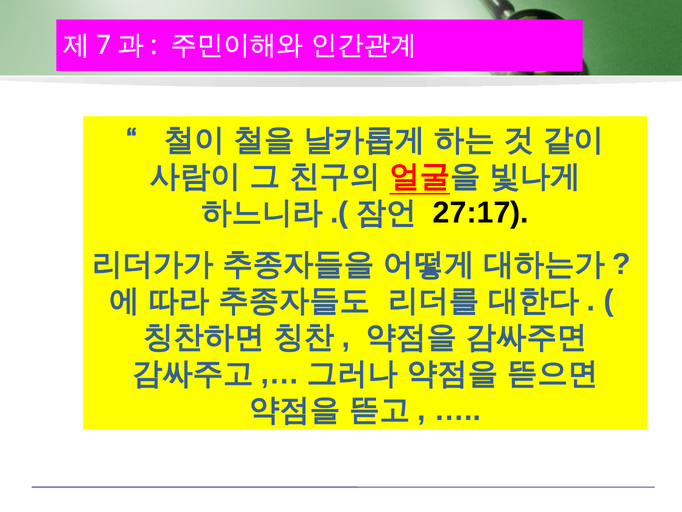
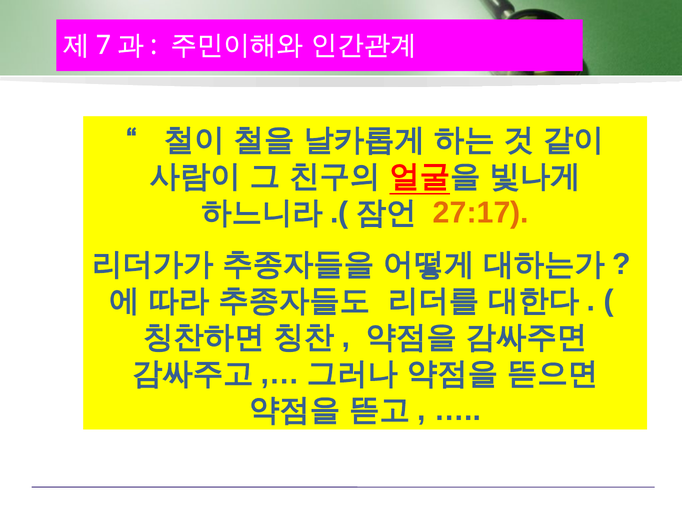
27:17 colour: black -> orange (481, 213)
